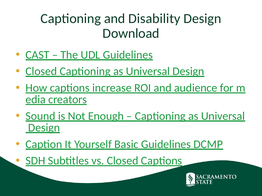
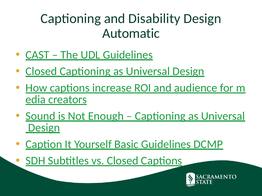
Download: Download -> Automatic (131, 34)
